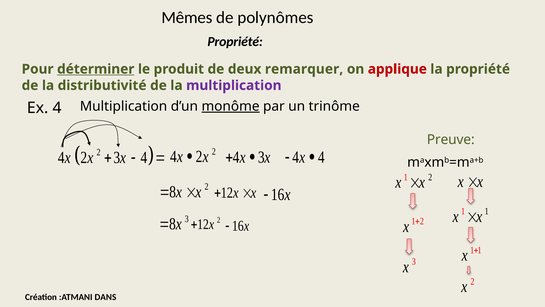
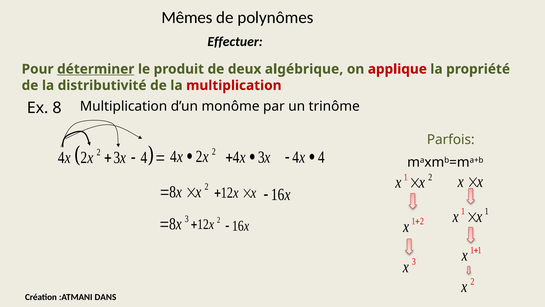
Propriété: Propriété -> Effectuer (235, 42)
remarquer: remarquer -> algébrique (304, 69)
multiplication colour: purple -> red (234, 85)
Ex 4: 4 -> 8 (57, 108)
monôme underline: present -> none (231, 106)
Preuve: Preuve -> Parfois (451, 139)
